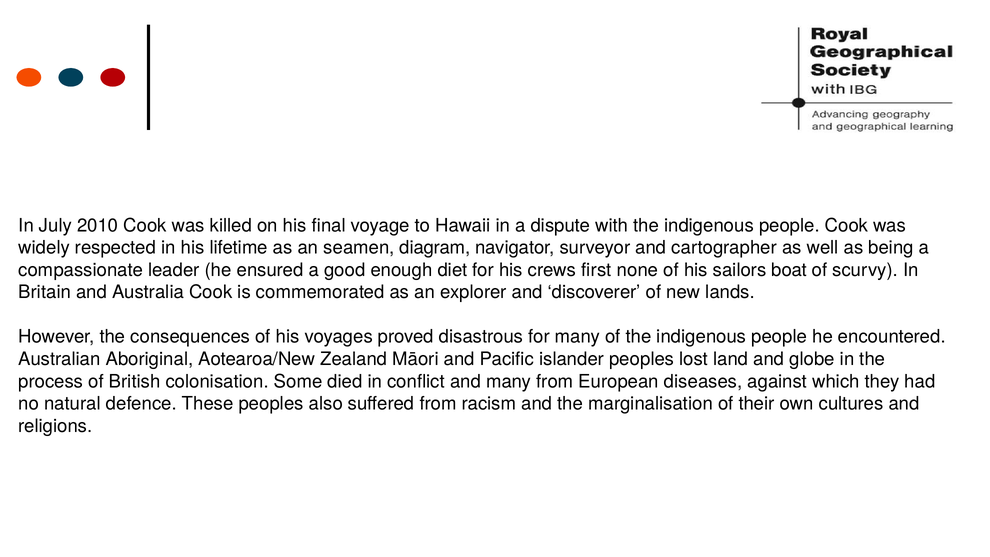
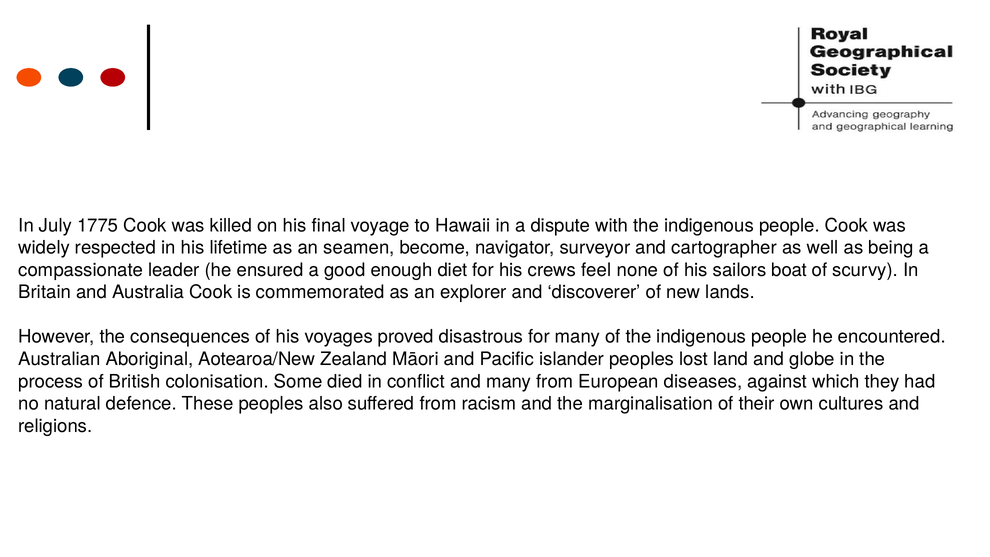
2010: 2010 -> 1775 (98, 225)
diagram: diagram -> become (435, 248)
first: first -> feel (596, 270)
